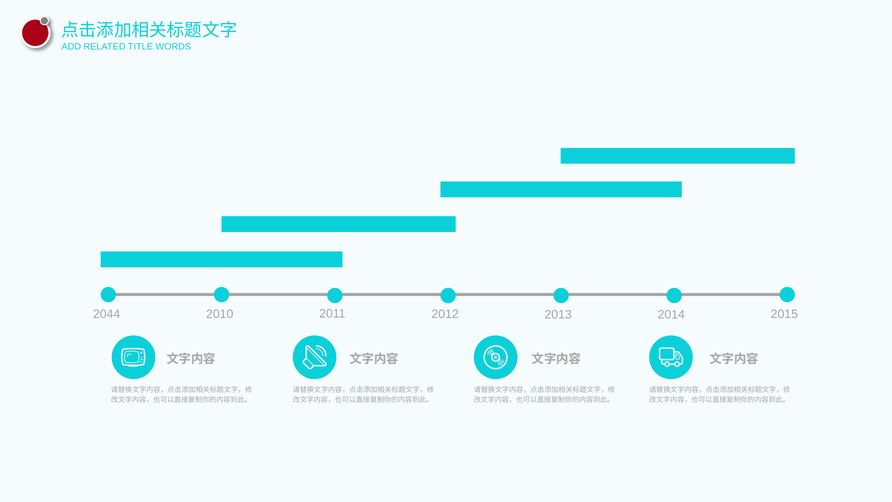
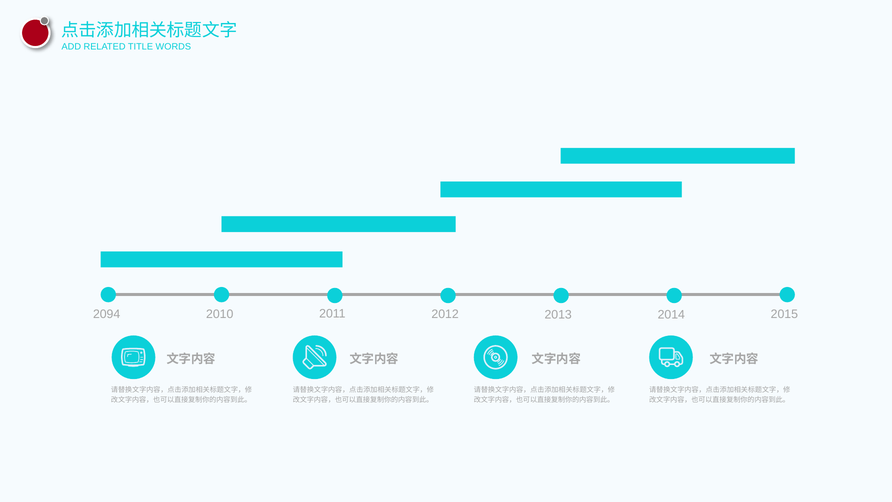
2044: 2044 -> 2094 (107, 314)
